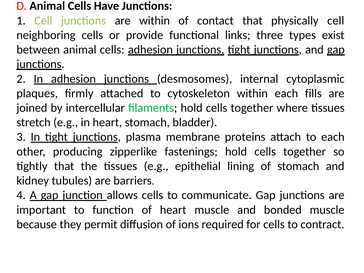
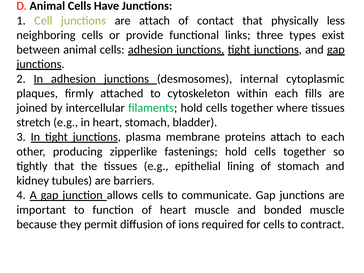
are within: within -> attach (155, 21)
physically cell: cell -> less (336, 21)
